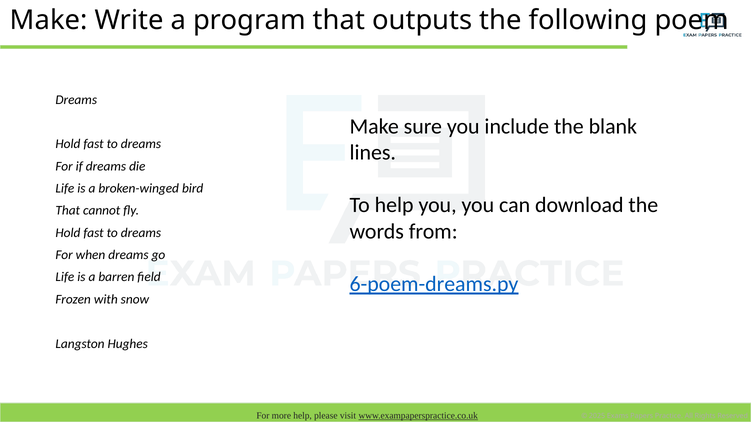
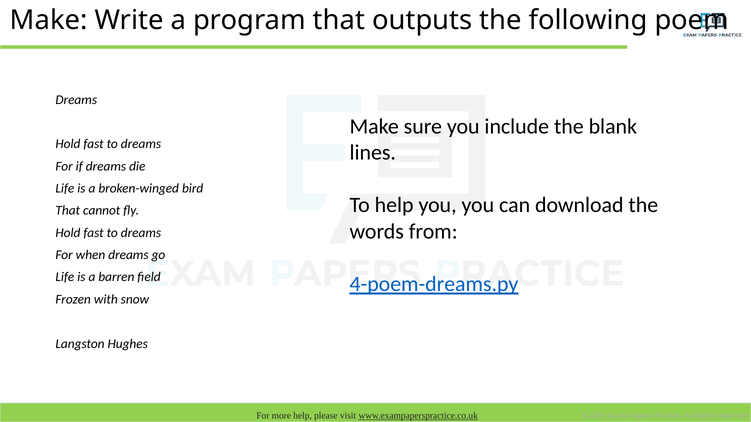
6-poem-dreams.py: 6-poem-dreams.py -> 4-poem-dreams.py (434, 284)
